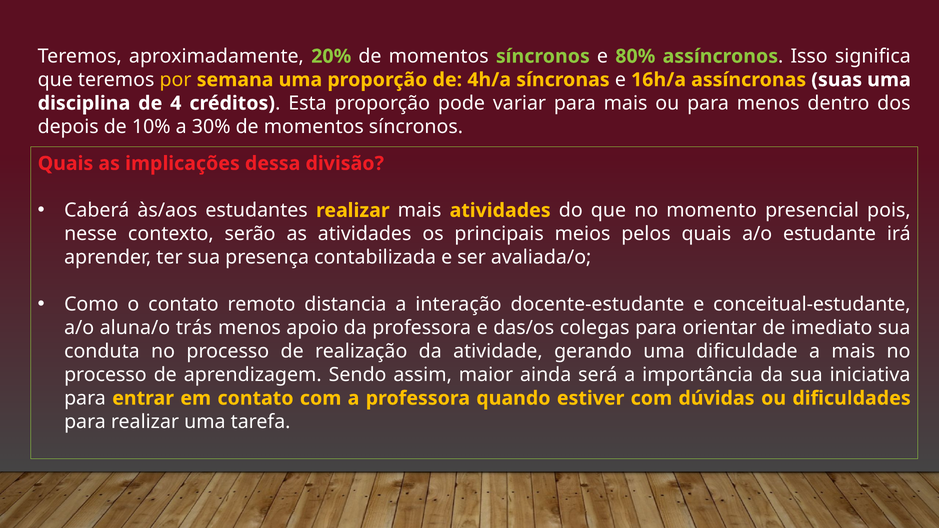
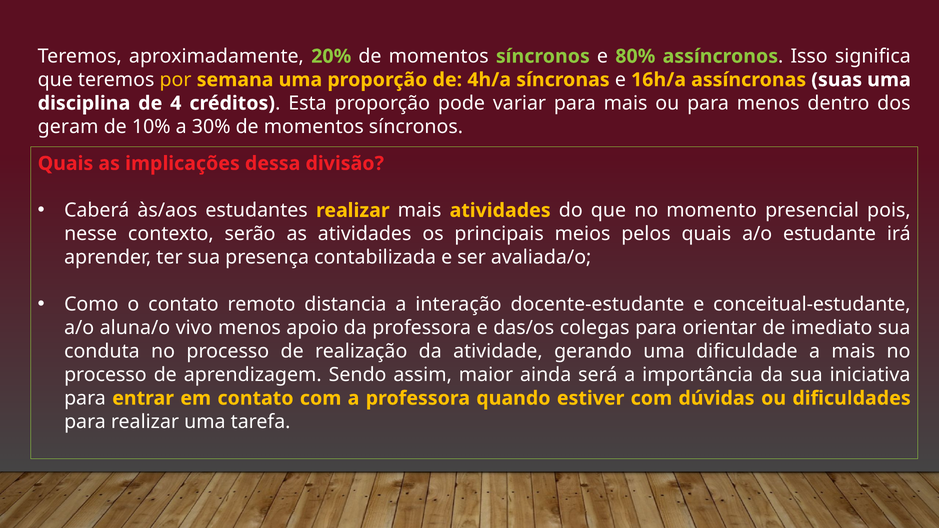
depois: depois -> geram (68, 127)
trás: trás -> vivo (194, 328)
